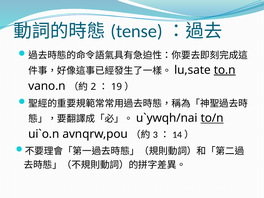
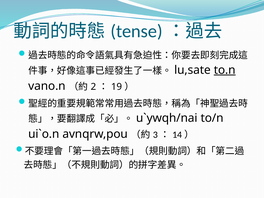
to/n underline: present -> none (212, 118)
